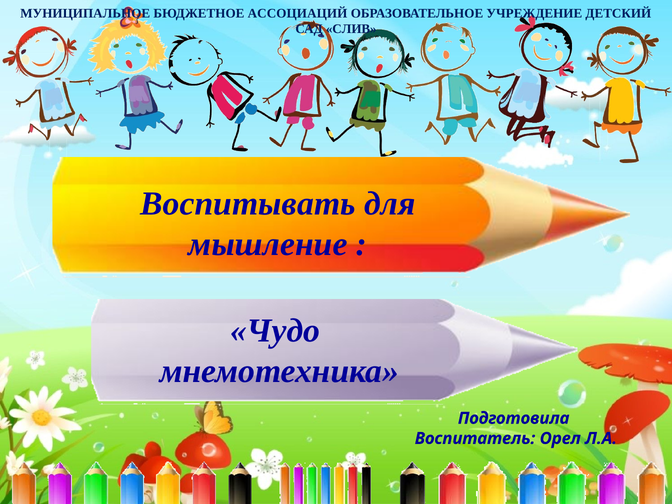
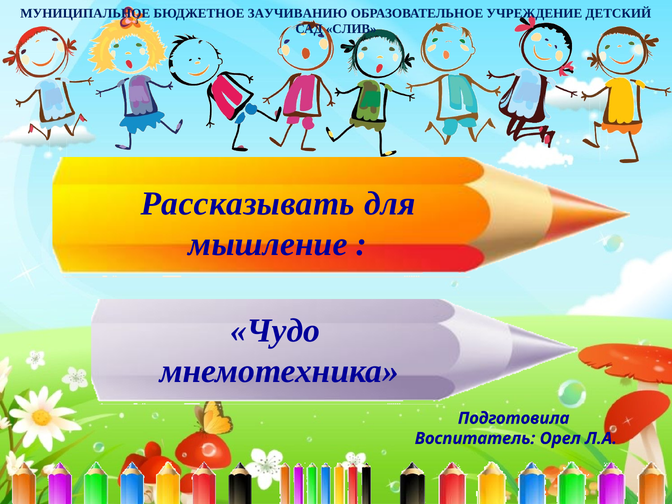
АССОЦИАЦИЙ: АССОЦИАЦИЙ -> ЗАУЧИВАНИЮ (298, 13)
Воспитывать: Воспитывать -> Рассказывать (248, 204)
